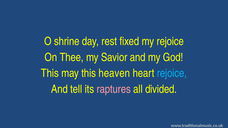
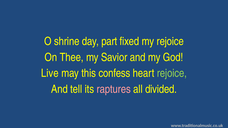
rest: rest -> part (109, 41)
This: This -> Live (50, 73)
heaven: heaven -> confess (114, 73)
rejoice colour: light blue -> light green (172, 73)
